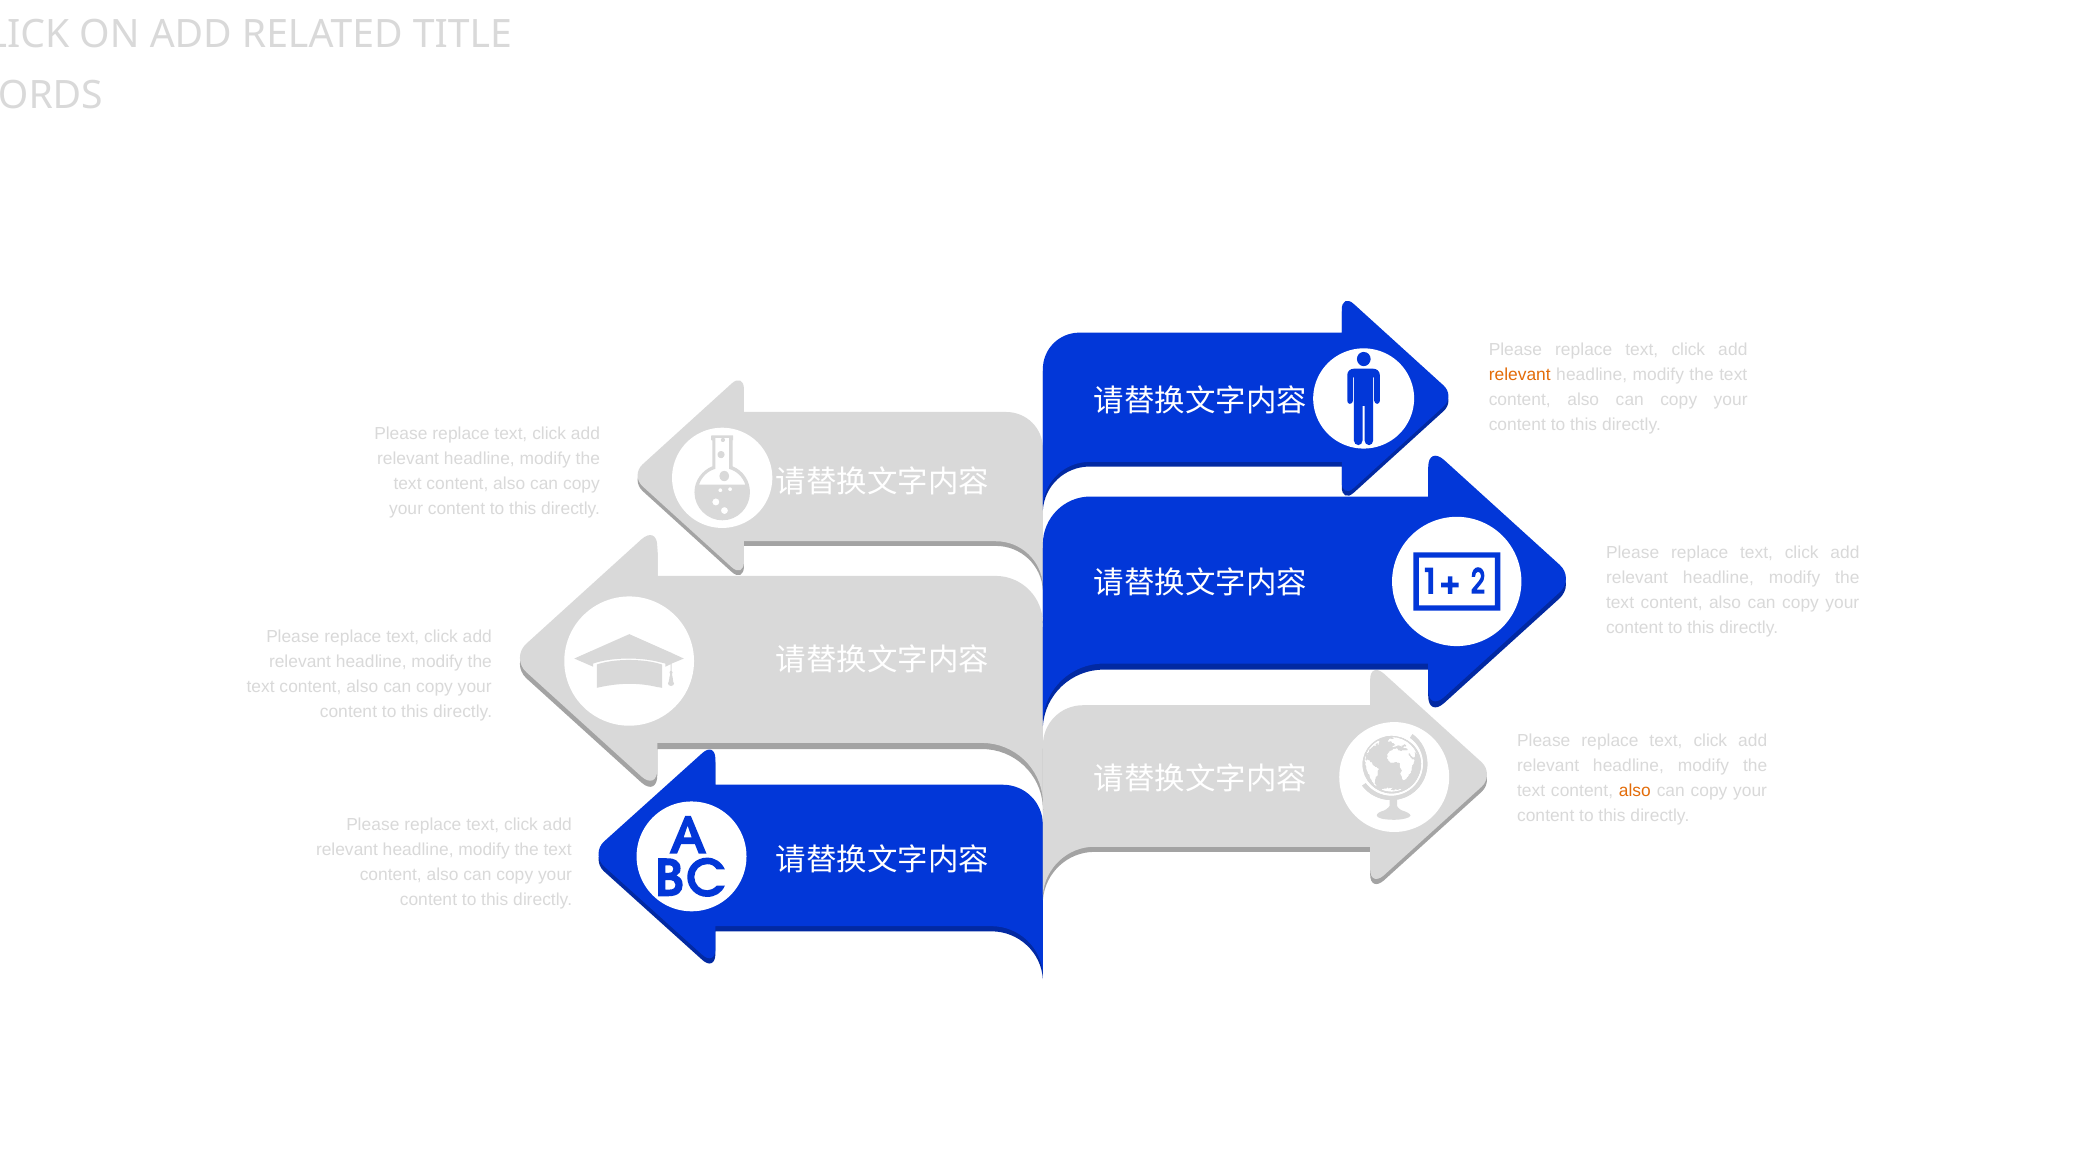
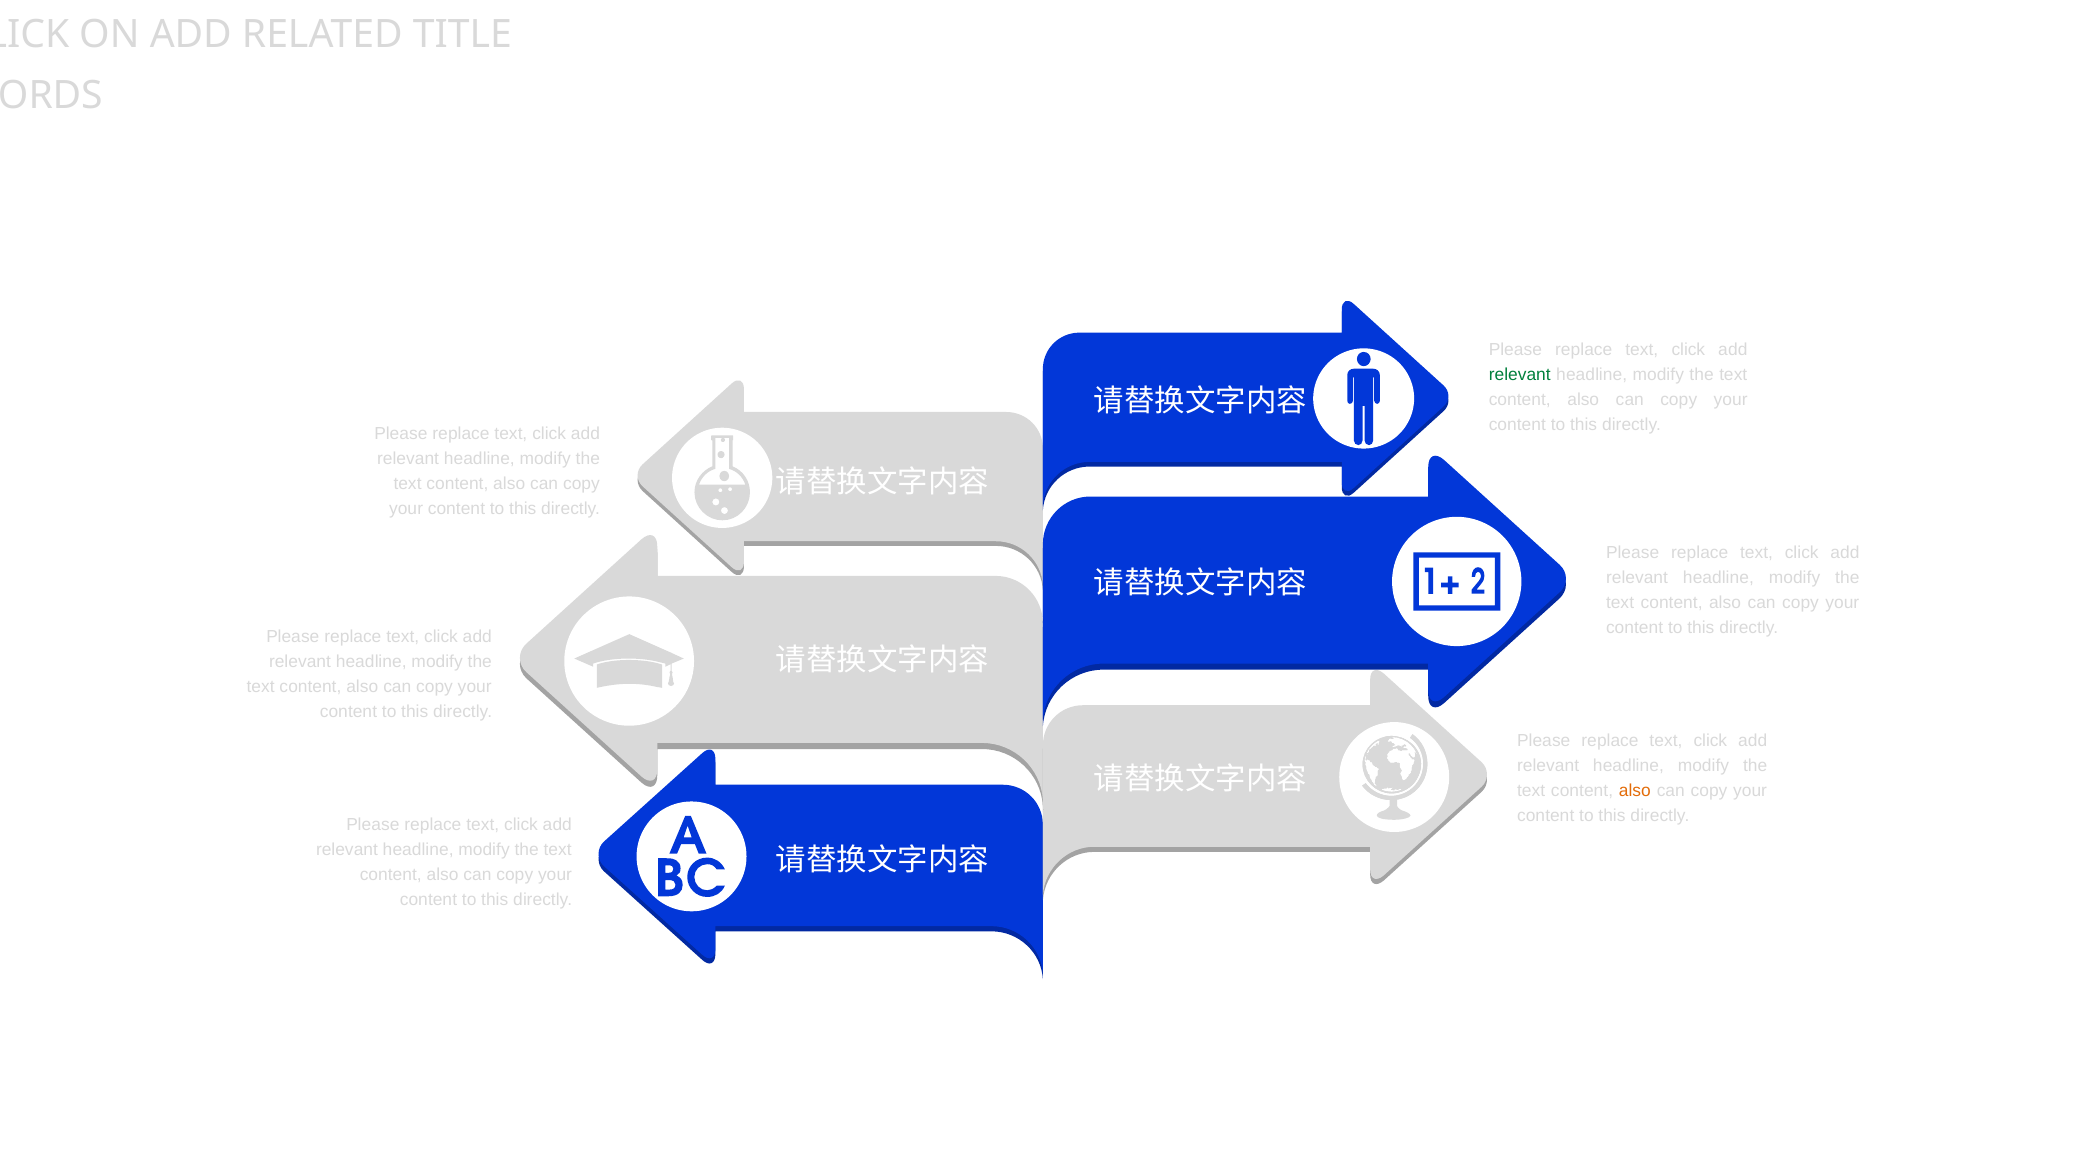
relevant colour: orange -> green (1520, 375)
